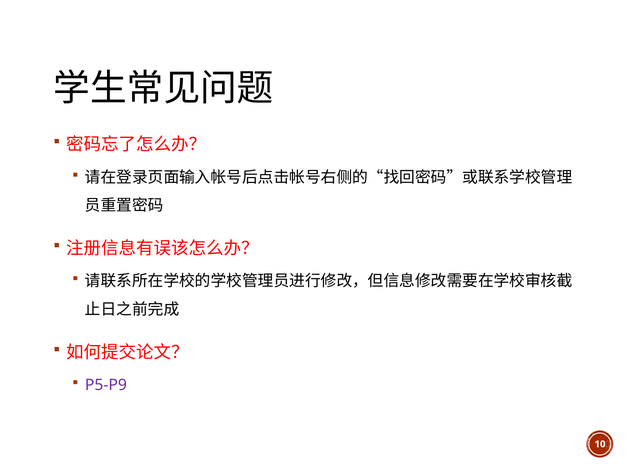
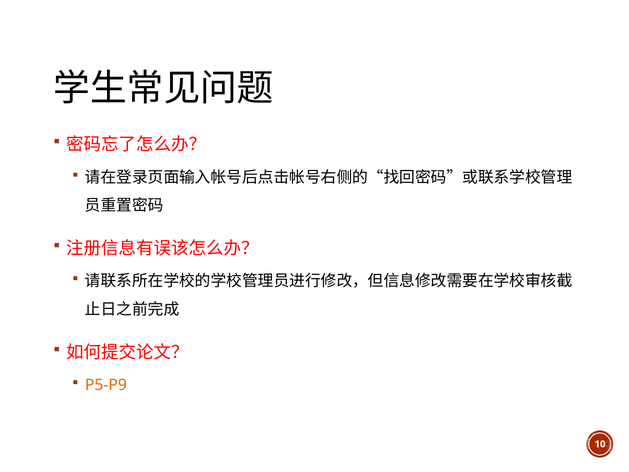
P5-P9 colour: purple -> orange (106, 385)
